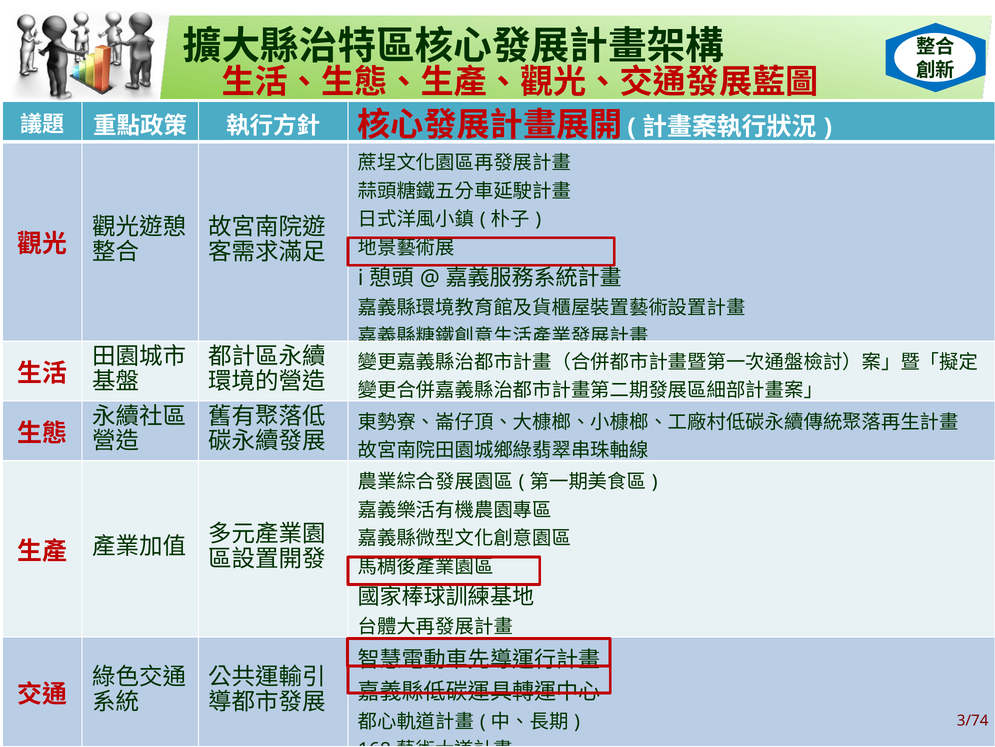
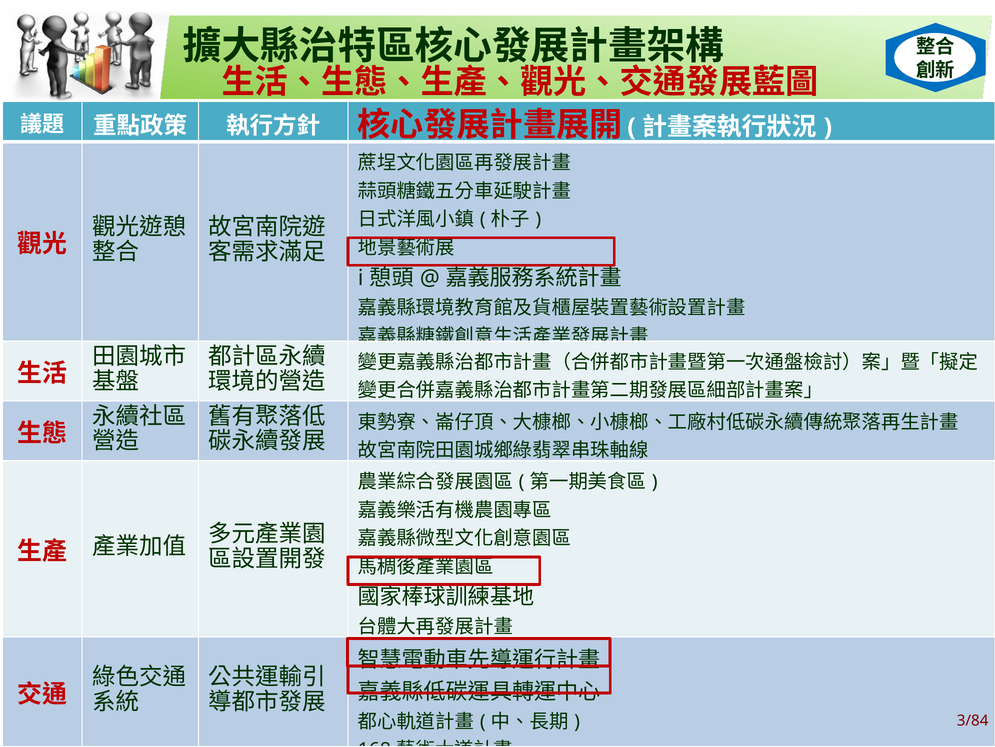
3/74: 3/74 -> 3/84 (973, 720)
